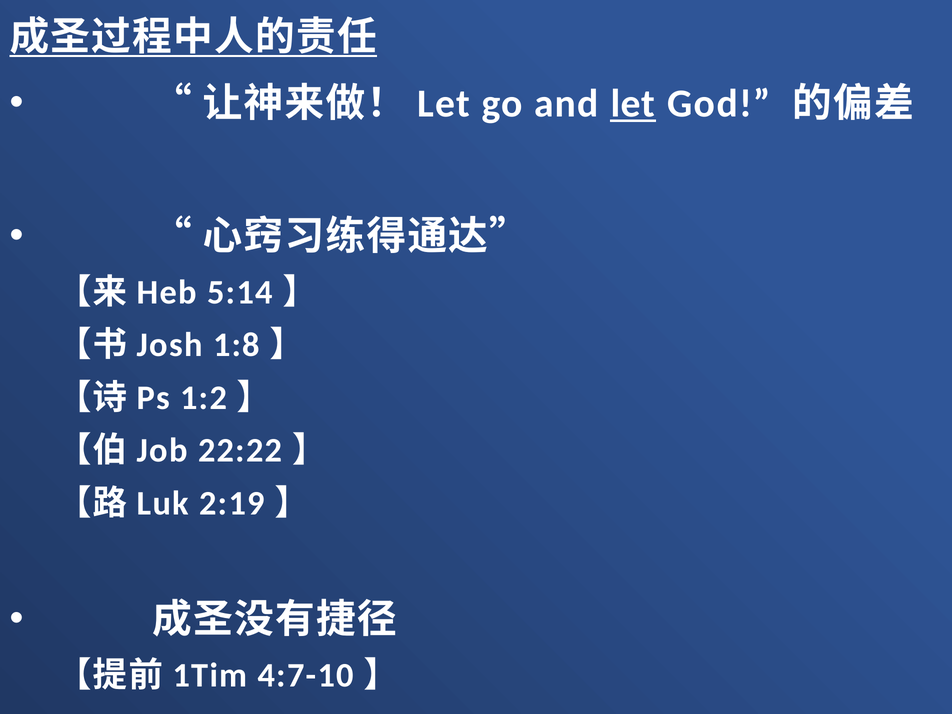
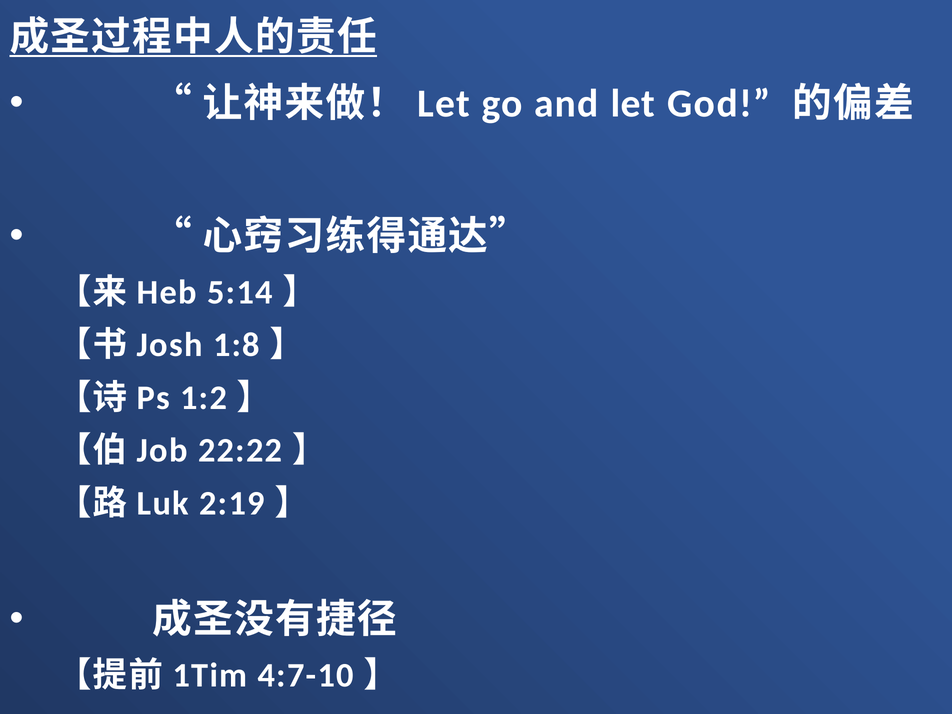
let underline: present -> none (633, 104)
